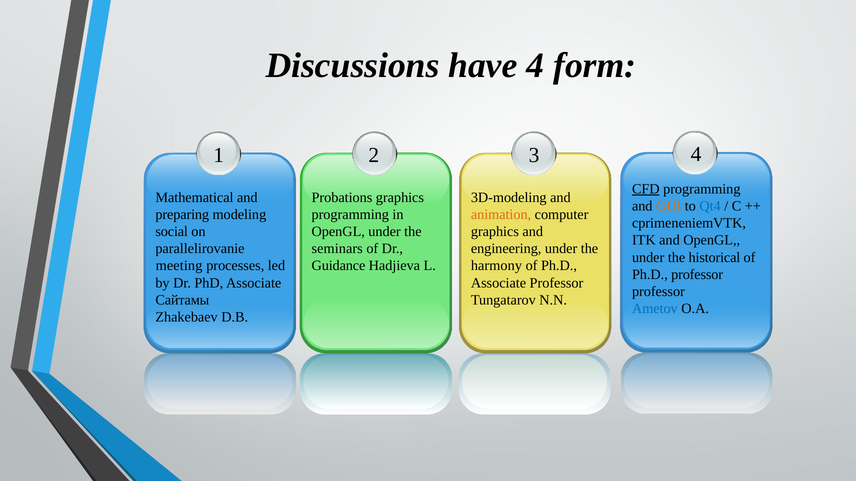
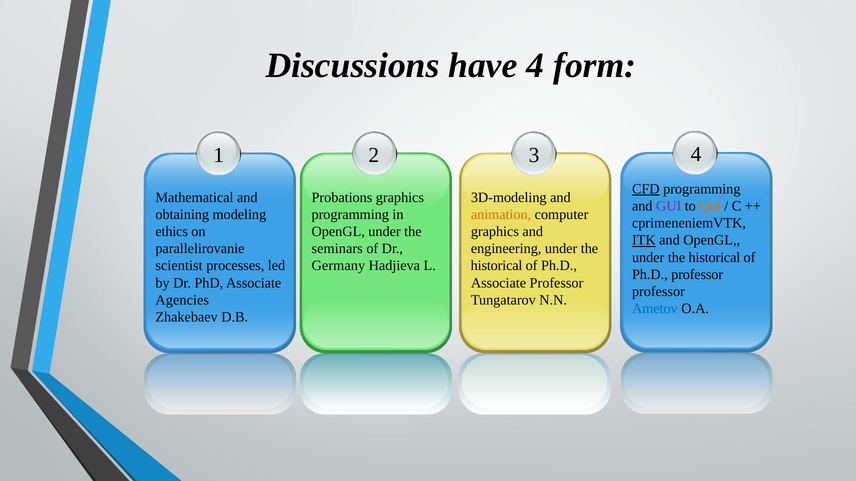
GUI colour: orange -> purple (669, 206)
Qt4 colour: blue -> orange (710, 206)
preparing: preparing -> obtaining (182, 215)
social: social -> ethics (172, 232)
ITK underline: none -> present (644, 240)
meeting: meeting -> scientist (179, 266)
Guidance: Guidance -> Germany (338, 266)
harmony: harmony -> historical (497, 266)
Сайтамы: Сайтамы -> Agencies (182, 300)
